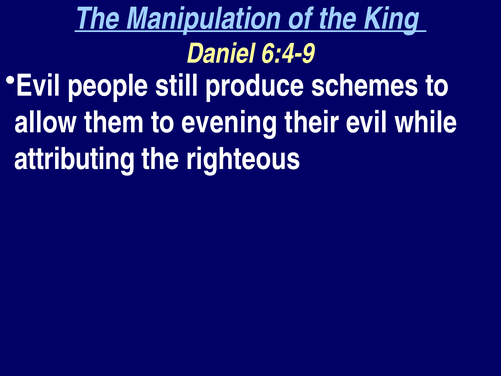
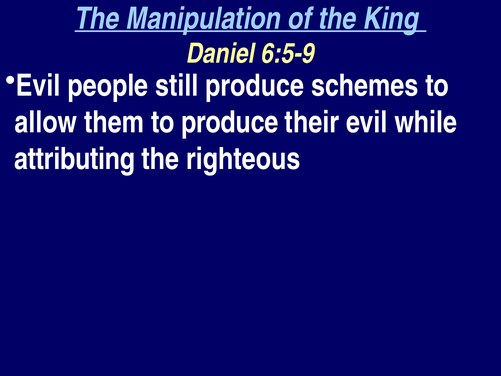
6:4-9: 6:4-9 -> 6:5-9 (288, 54)
to evening: evening -> produce (230, 122)
